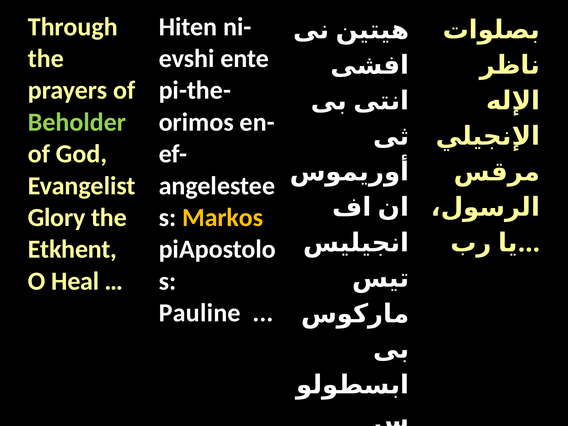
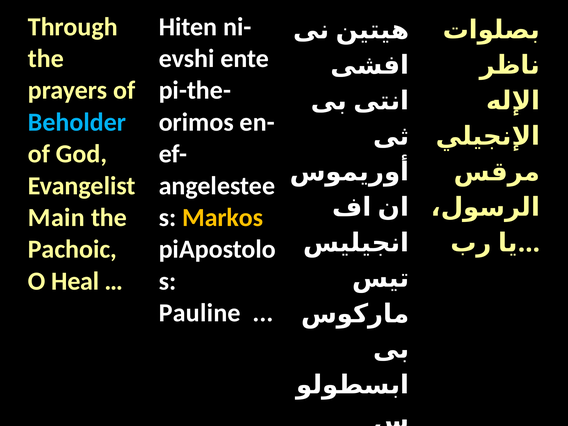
Beholder colour: light green -> light blue (77, 122)
Glory: Glory -> Main (56, 218)
Etkhent: Etkhent -> Pachoic (72, 249)
